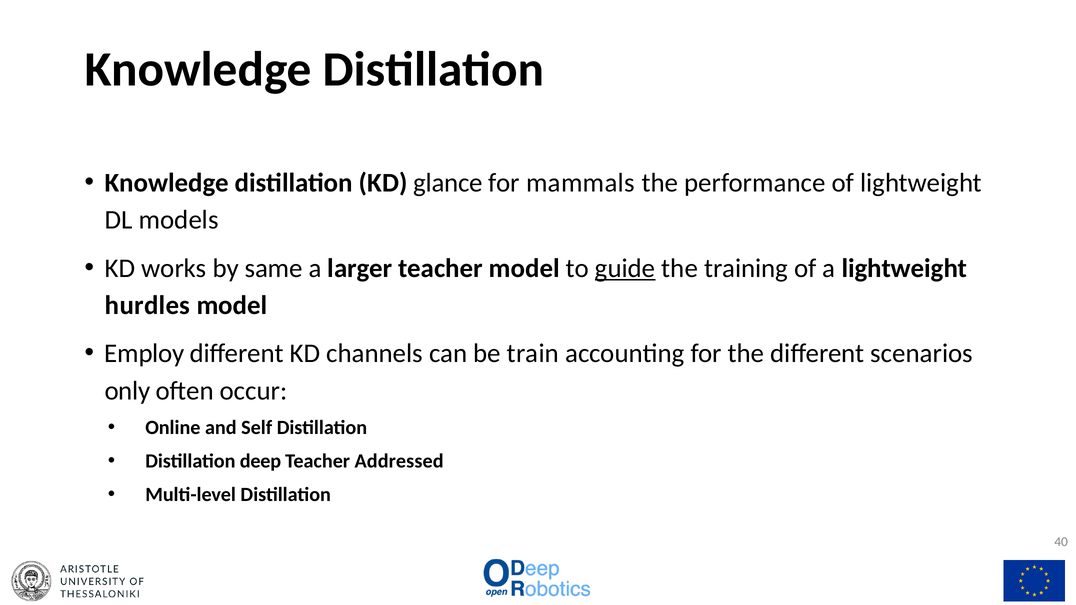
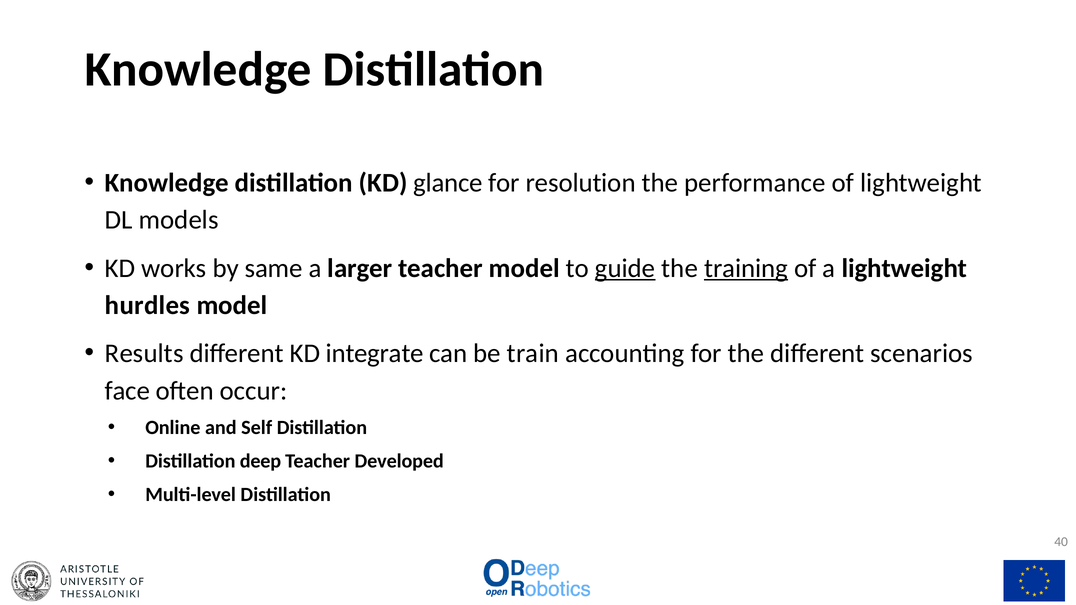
mammals: mammals -> resolution (581, 183)
training underline: none -> present (746, 268)
Employ: Employ -> Results (144, 354)
channels: channels -> integrate (375, 354)
only: only -> face (127, 391)
Addressed: Addressed -> Developed (399, 461)
